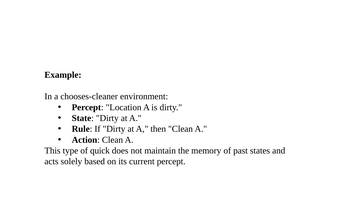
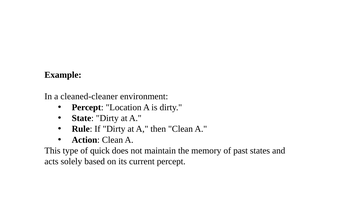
chooses-cleaner: chooses-cleaner -> cleaned-cleaner (89, 96)
